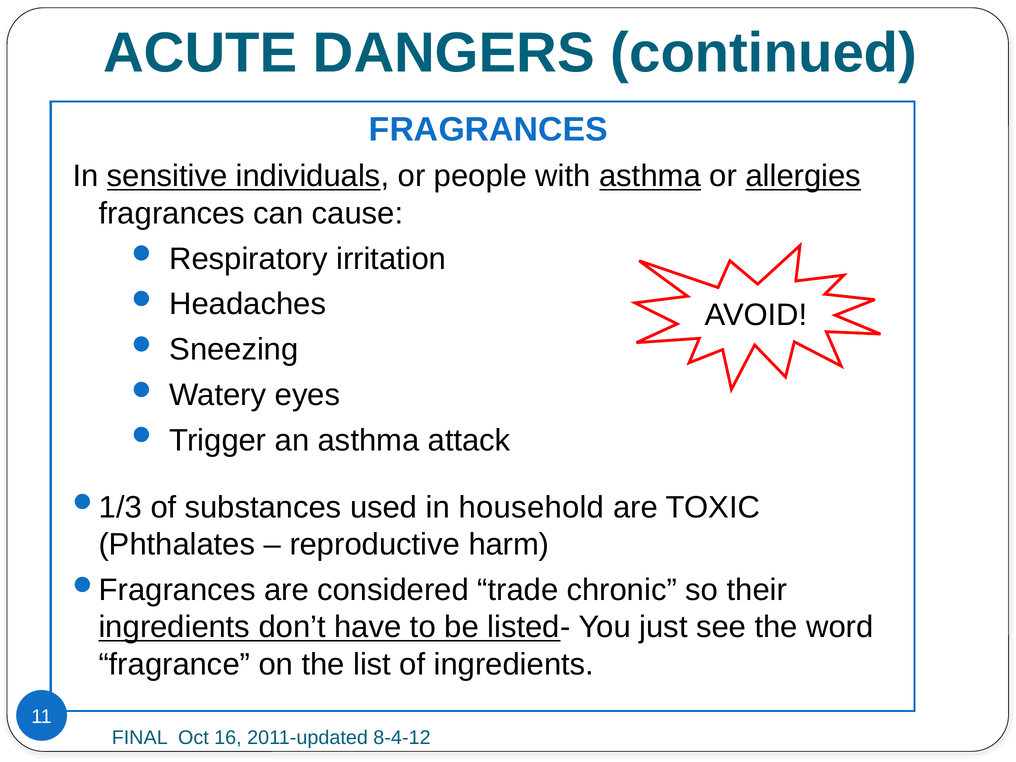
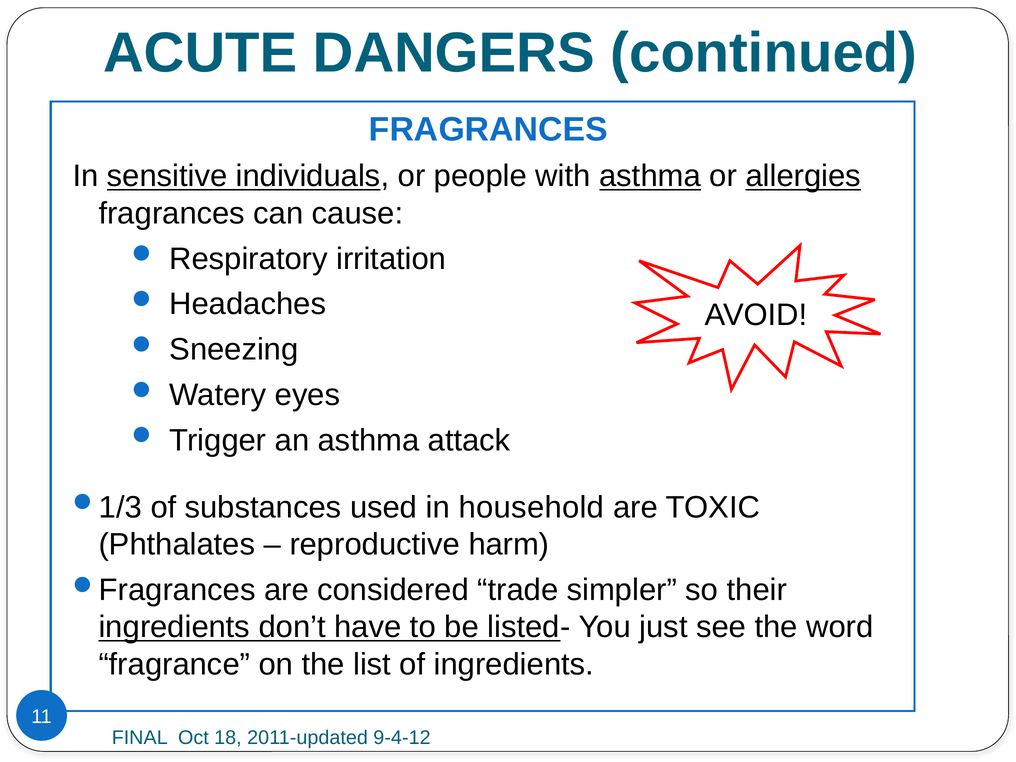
chronic: chronic -> simpler (622, 590)
16: 16 -> 18 (228, 738)
8-4-12: 8-4-12 -> 9-4-12 (402, 738)
